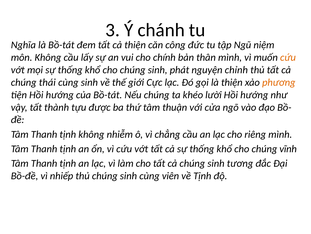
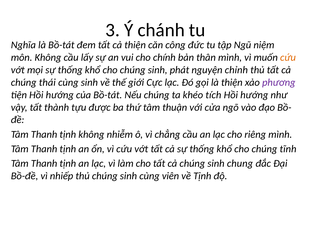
phương colour: orange -> purple (279, 82)
lười: lười -> tích (213, 95)
vĩnh: vĩnh -> tĩnh (288, 148)
tương: tương -> chung (240, 163)
